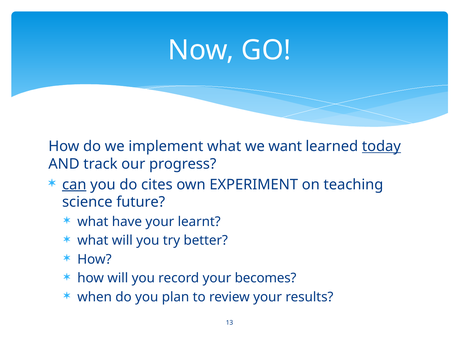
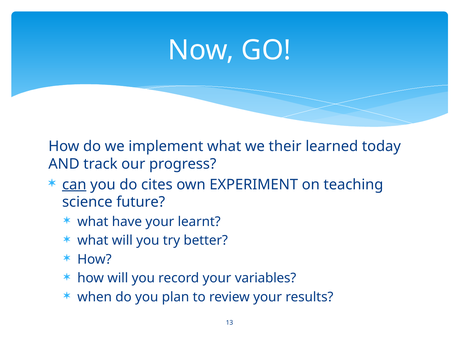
want: want -> their (285, 146)
today underline: present -> none (381, 146)
becomes: becomes -> variables (266, 278)
